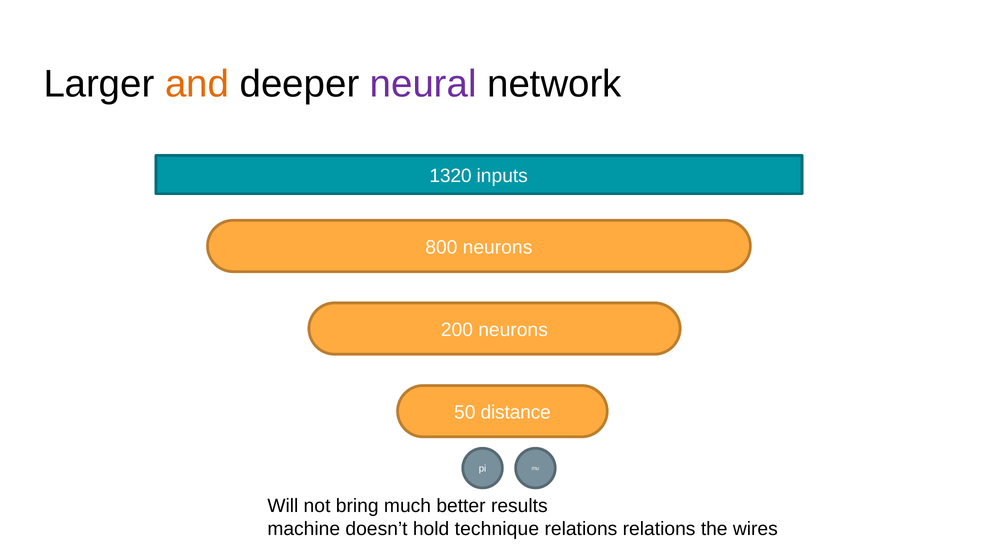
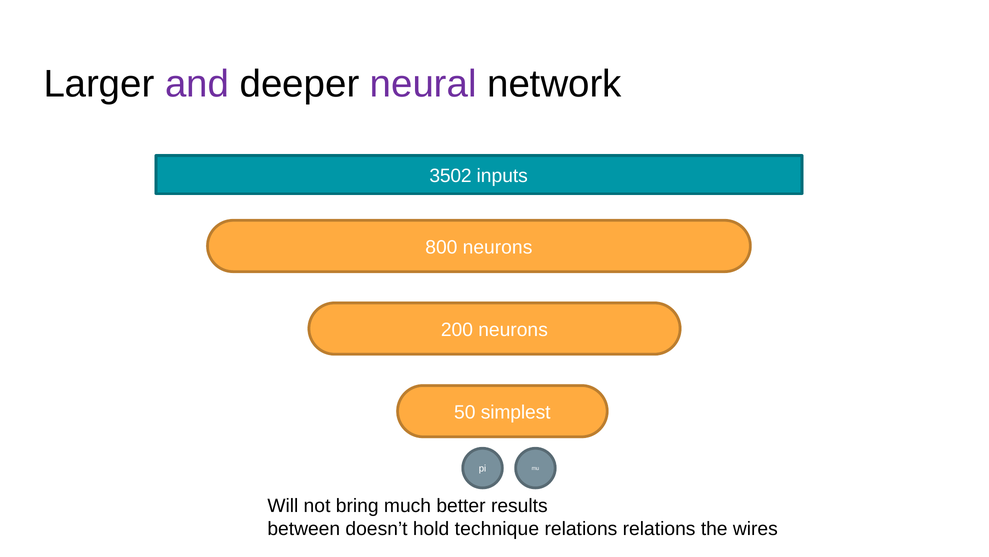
and colour: orange -> purple (197, 84)
1320: 1320 -> 3502 (451, 176)
distance: distance -> simplest (516, 412)
machine: machine -> between (304, 528)
